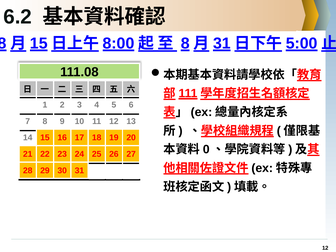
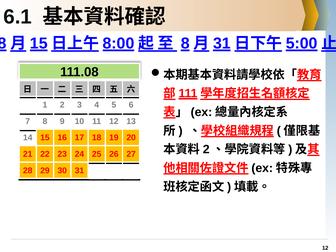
6.2: 6.2 -> 6.1 (18, 17)
0: 0 -> 2 (206, 149)
